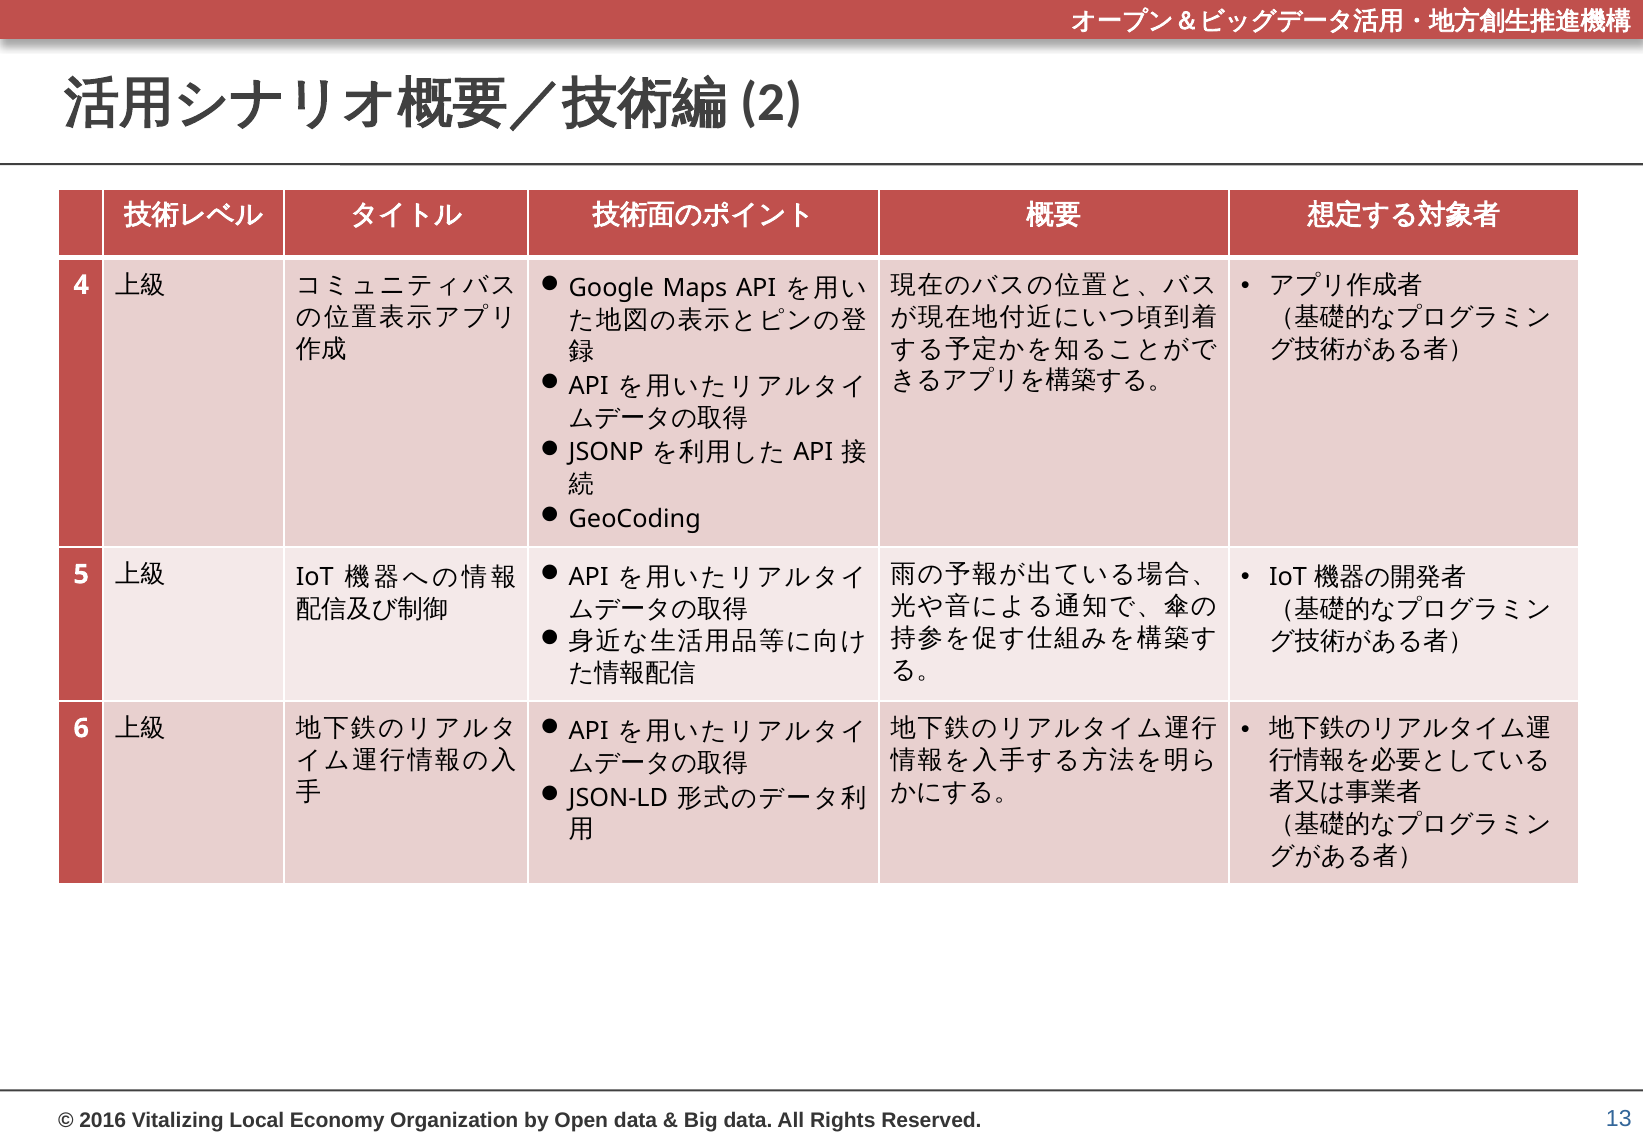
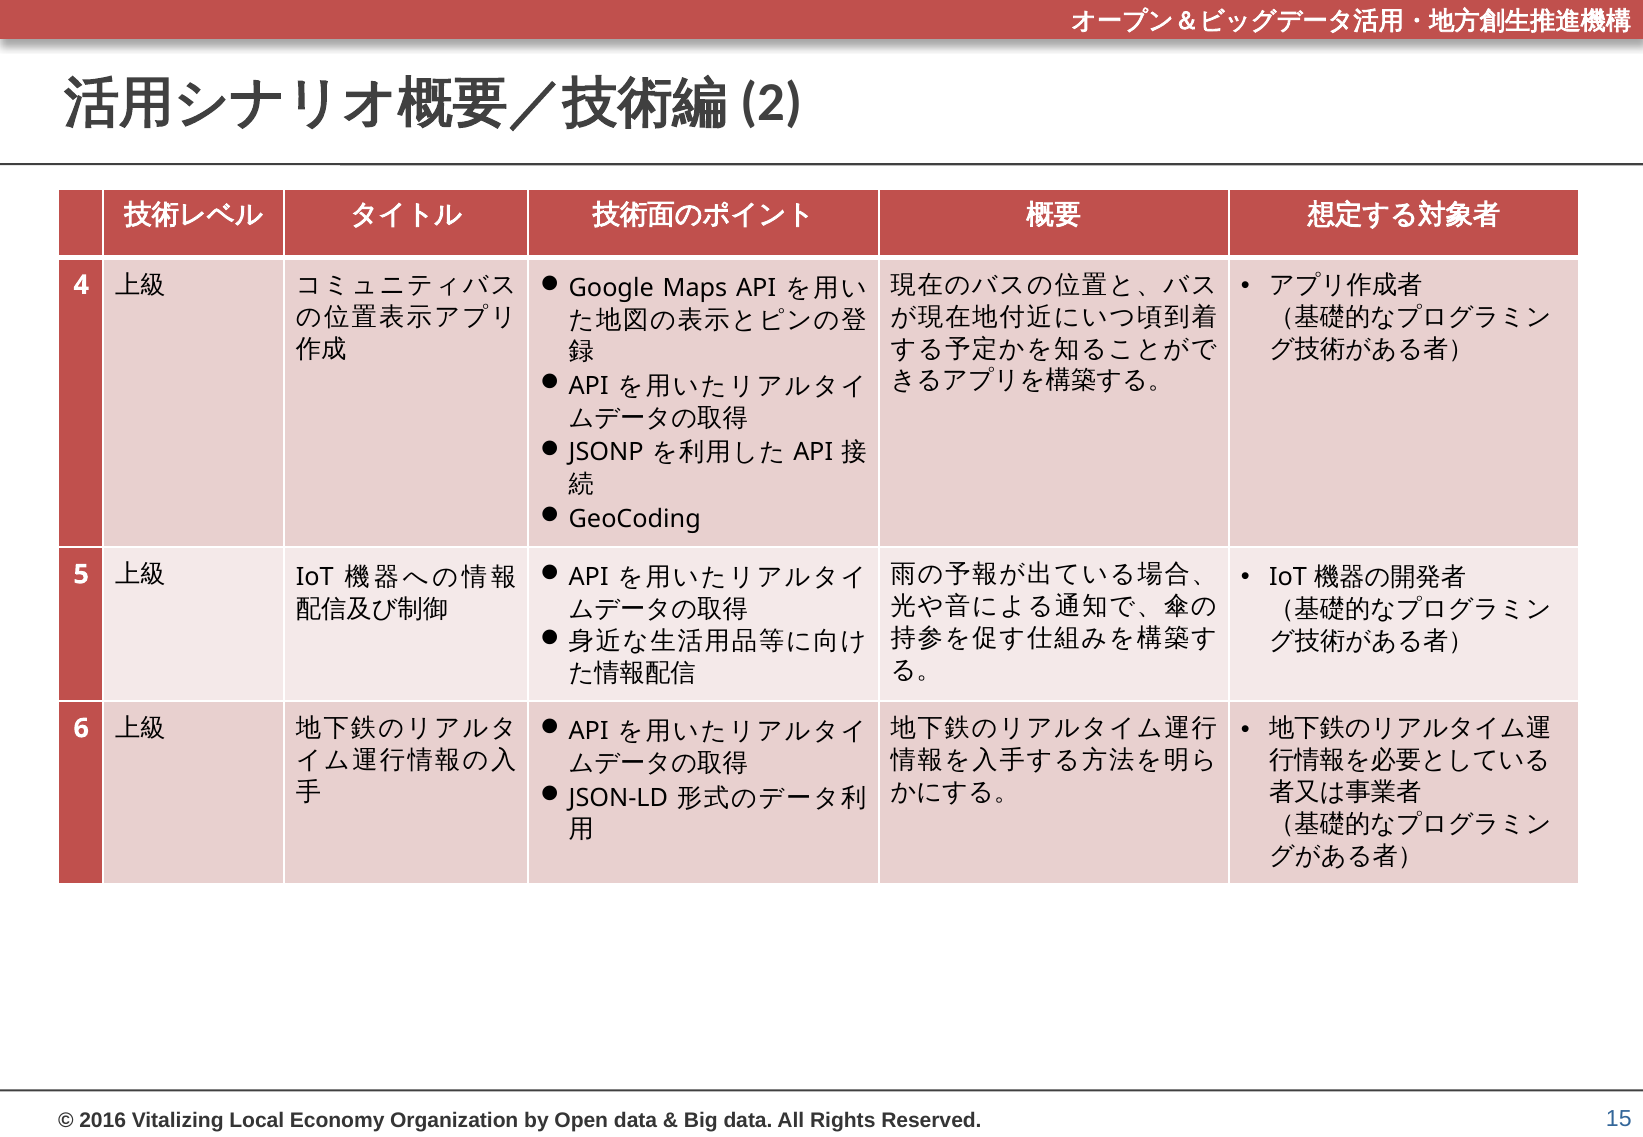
13: 13 -> 15 (1619, 1120)
